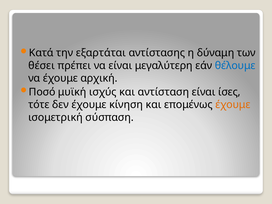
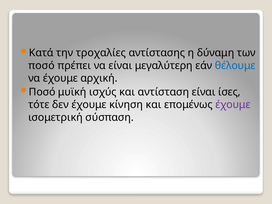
εξαρτάται: εξαρτάται -> τροχαλίες (101, 53)
θέσει: θέσει -> ποσό (42, 66)
έχουμε colour: orange -> purple (233, 105)
